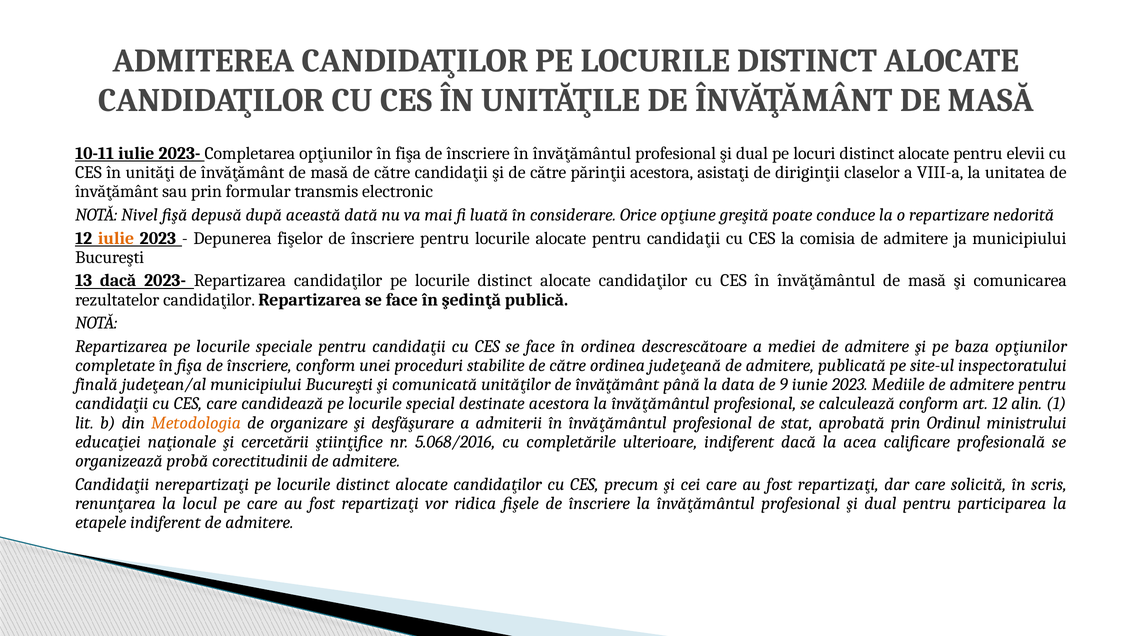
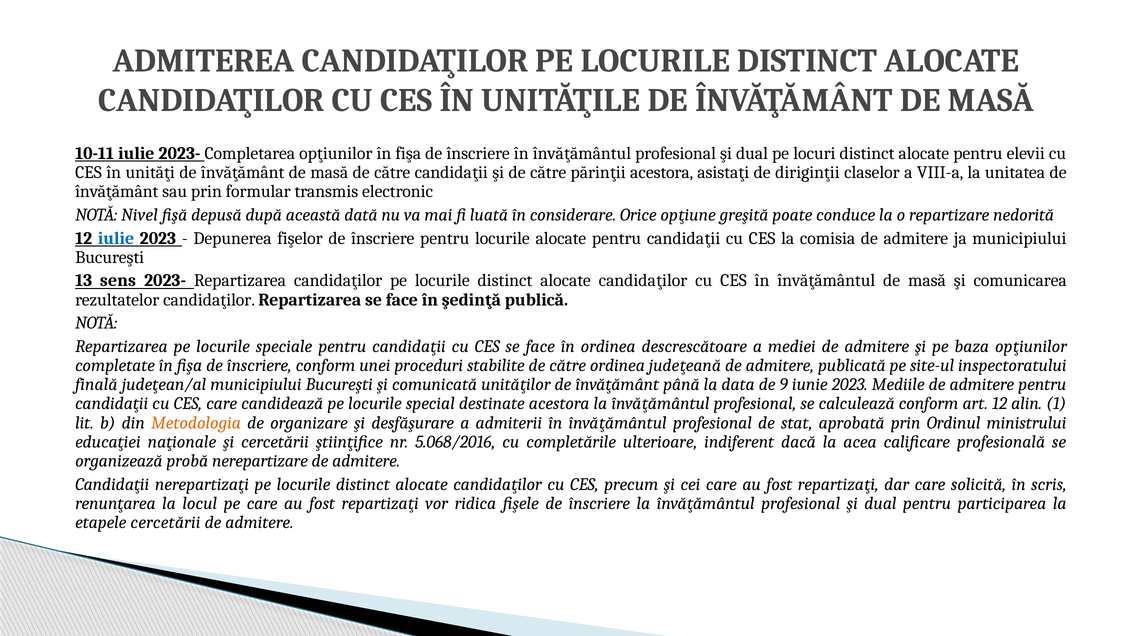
iulie colour: orange -> blue (116, 238)
13 dacă: dacă -> sens (118, 281)
corectitudinii: corectitudinii -> nerepartizare (260, 461)
etapele indiferent: indiferent -> cercetării (165, 523)
